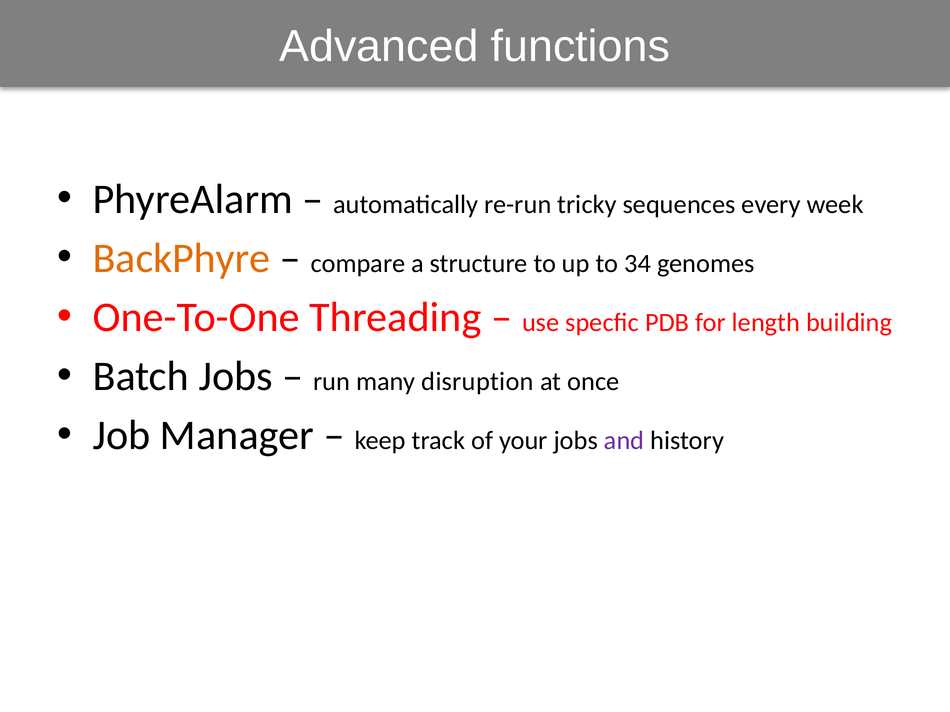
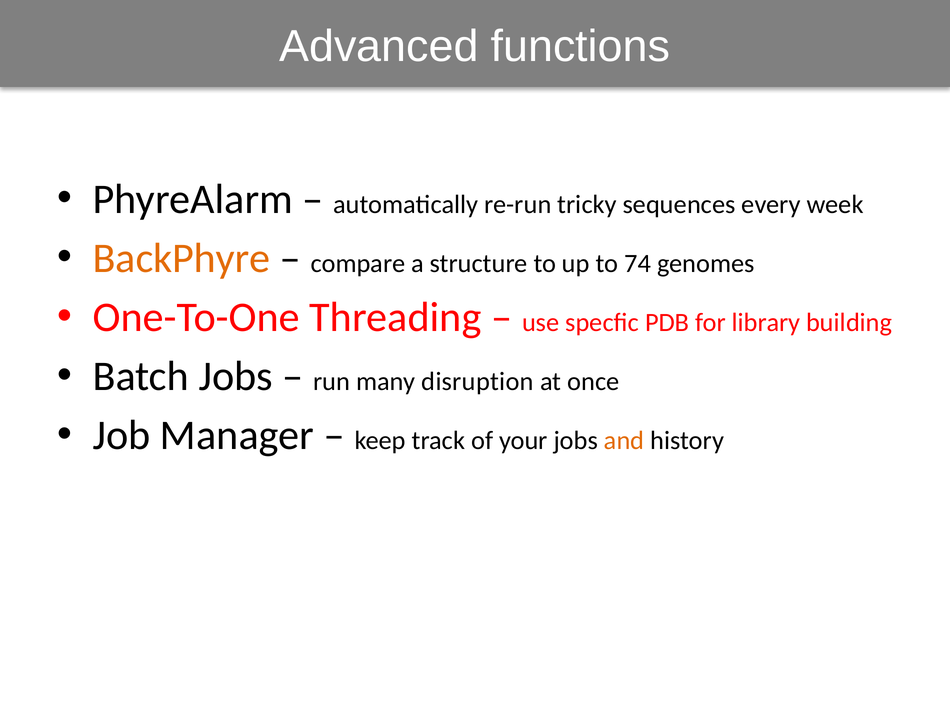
34: 34 -> 74 (638, 264)
length: length -> library (766, 323)
and colour: purple -> orange (624, 441)
